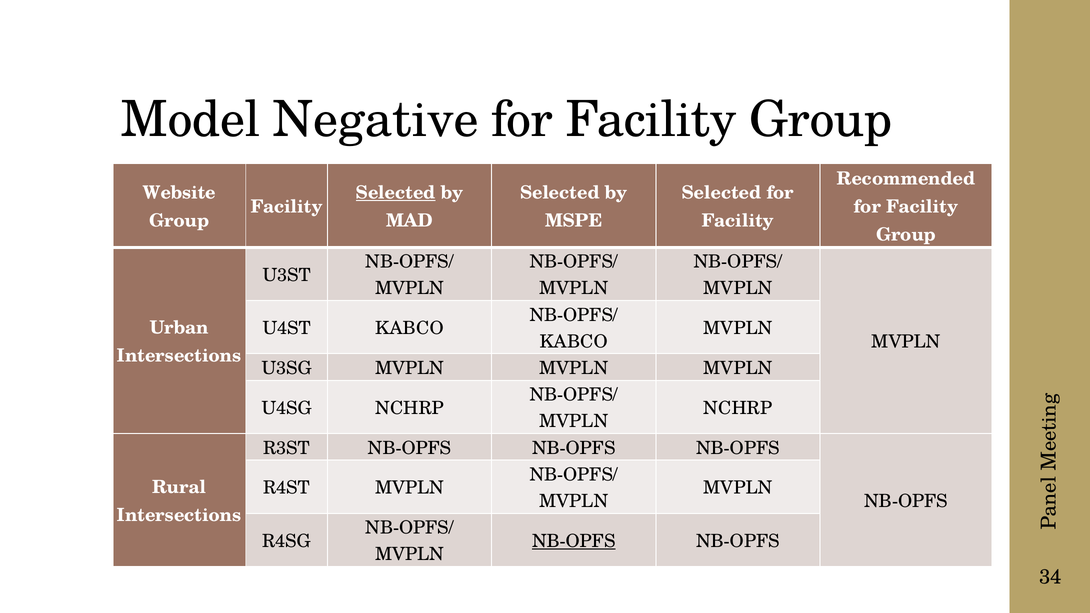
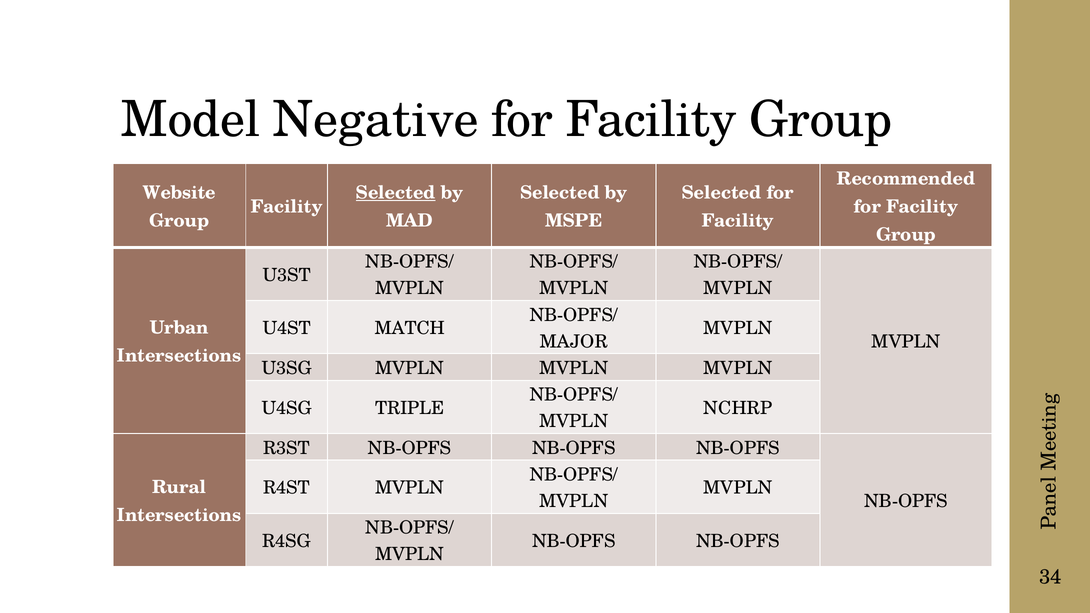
U4ST KABCO: KABCO -> MATCH (410, 328)
KABCO: KABCO -> MAJOR (574, 342)
U4SG NCHRP: NCHRP -> TRIPLE (410, 408)
NB-OPFS underline: present -> none (574, 541)
